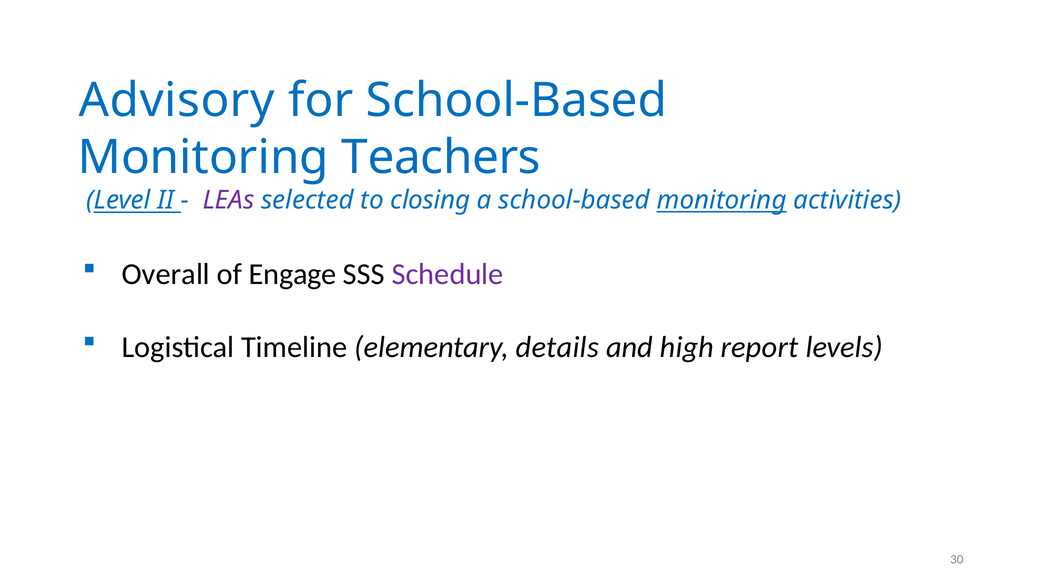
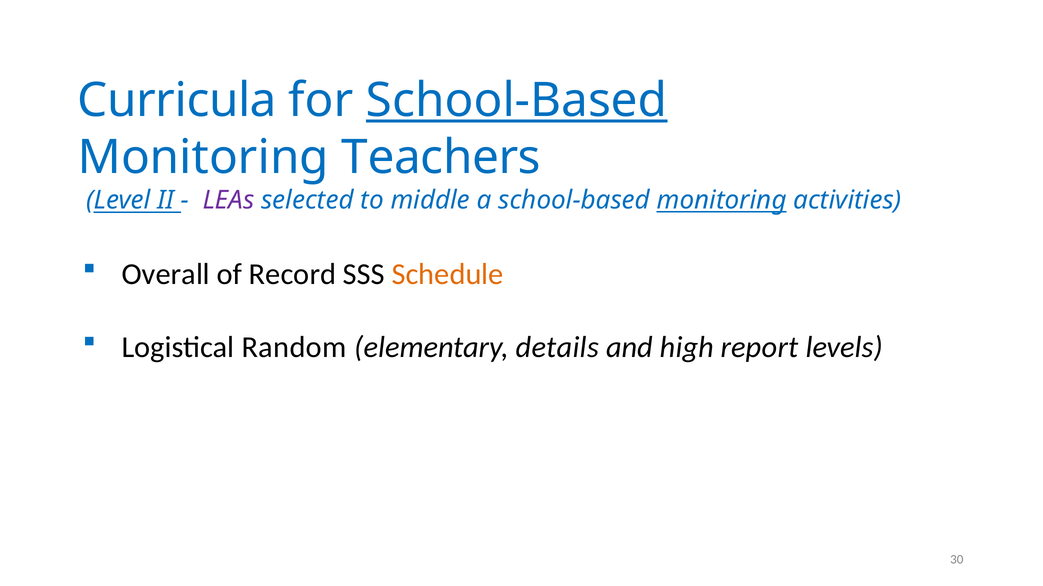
Advisory: Advisory -> Curricula (177, 100)
School-Based underline: none -> present (517, 100)
closing: closing -> middle (430, 201)
Engage: Engage -> Record (293, 274)
Schedule colour: purple -> orange (448, 274)
Timeline: Timeline -> Random (294, 348)
